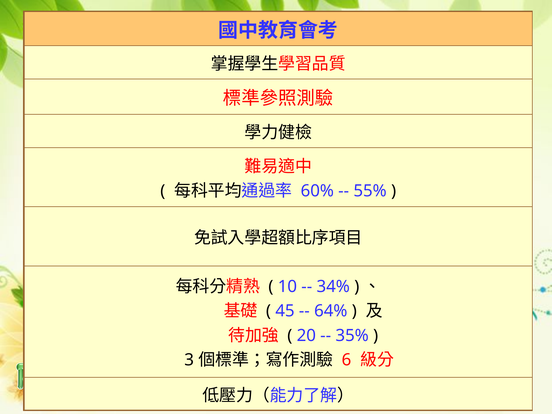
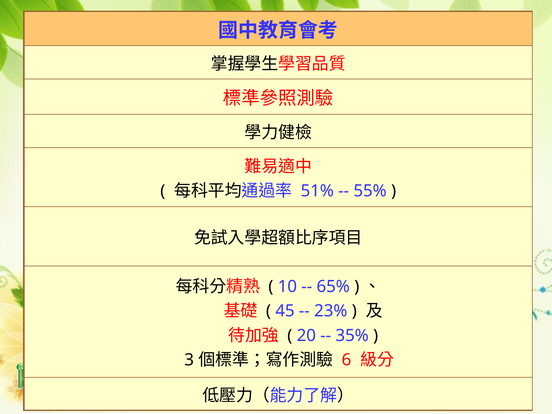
60%: 60% -> 51% (317, 191)
34%: 34% -> 65% (333, 287)
64%: 64% -> 23% (331, 311)
